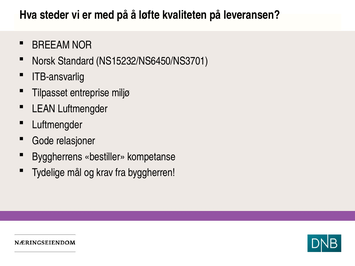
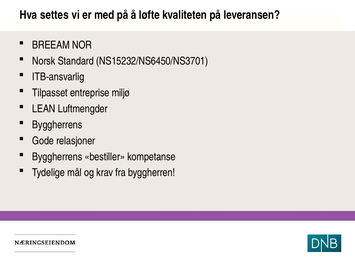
steder: steder -> settes (54, 15)
Luftmengder: Luftmengder -> Byggherrens (57, 125)
